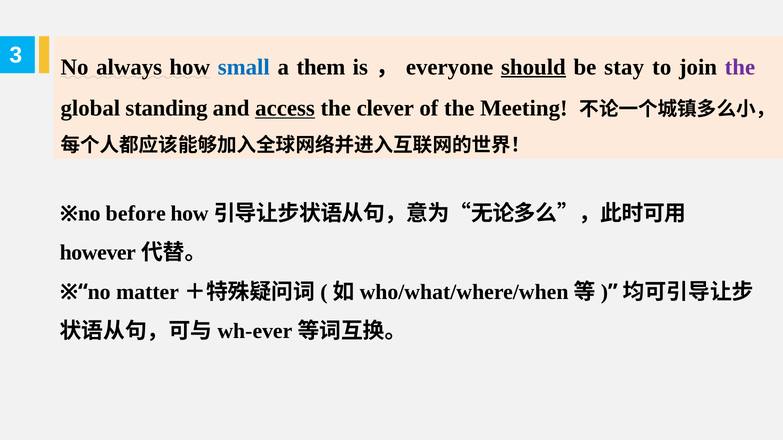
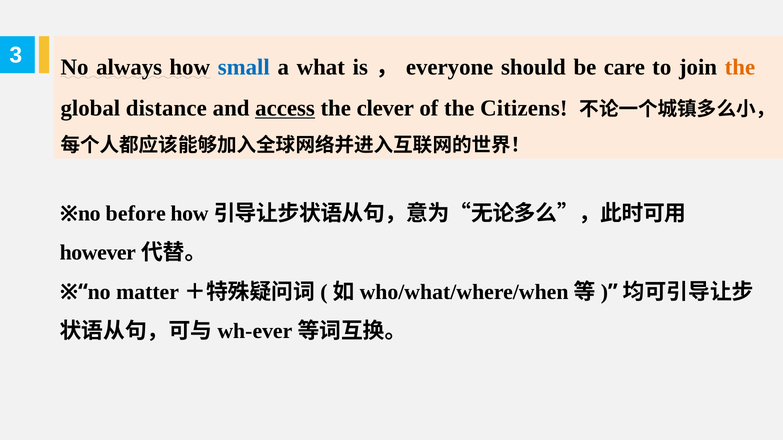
them: them -> what (321, 67)
should underline: present -> none (533, 67)
stay: stay -> care (624, 67)
the colour: purple -> orange (740, 67)
standing: standing -> distance (166, 108)
Meeting: Meeting -> Citizens (524, 108)
